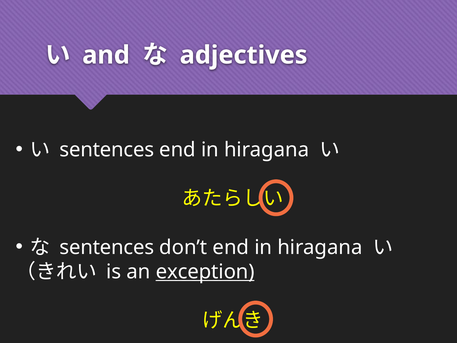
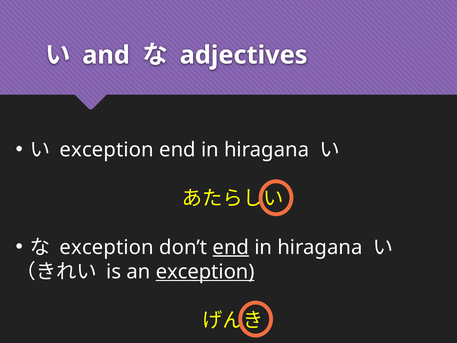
sentences: sentences -> exception (107, 150)
sentences: sentences -> exception (107, 247)
end underline: none -> present (231, 247)
